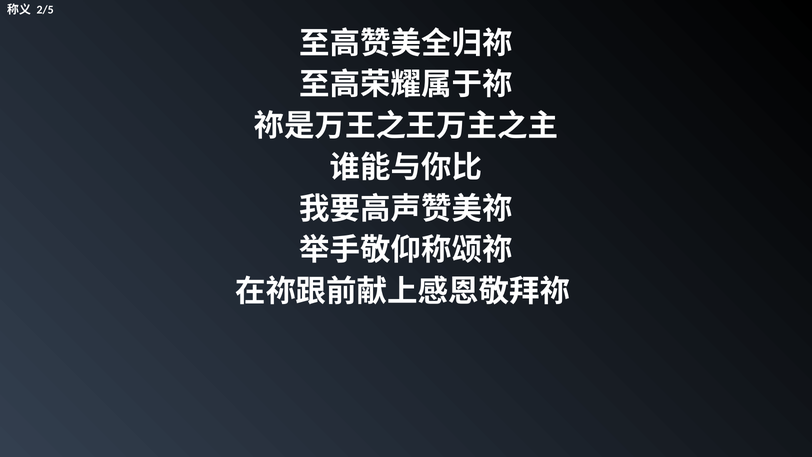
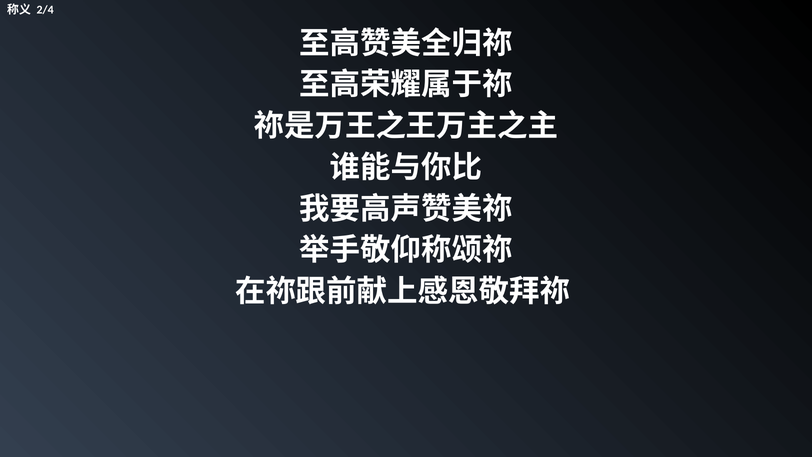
2/5: 2/5 -> 2/4 (45, 10)
